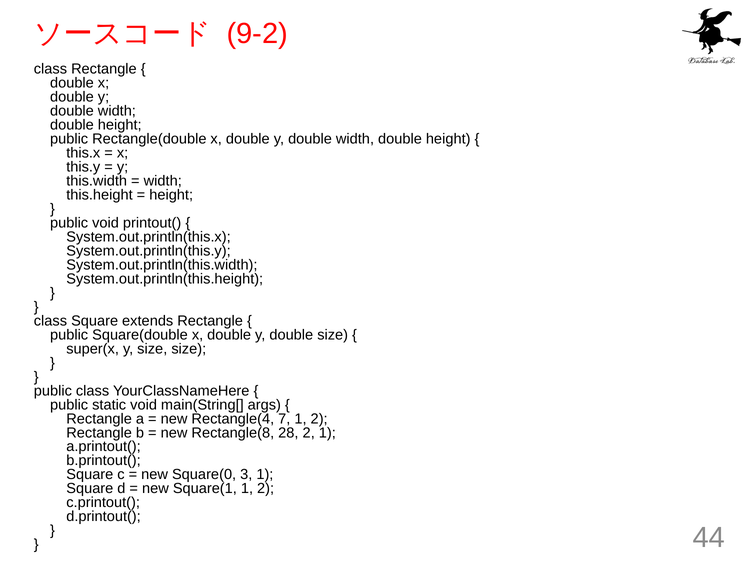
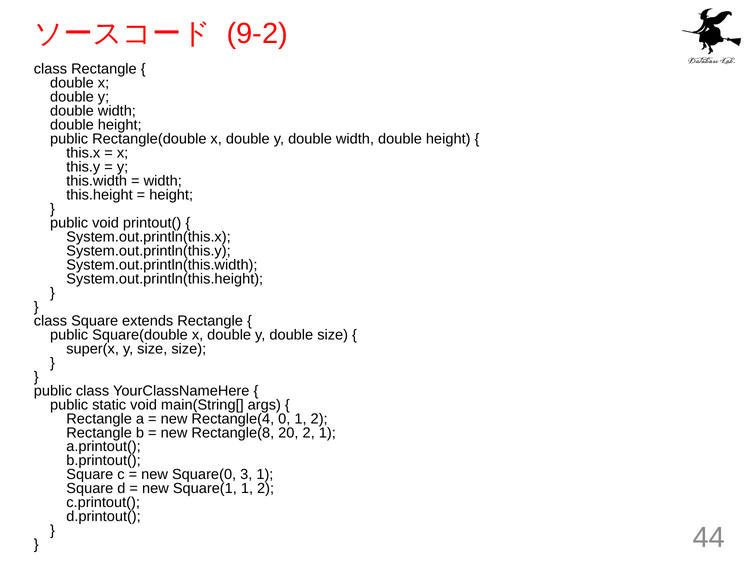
7: 7 -> 0 (284, 419)
28: 28 -> 20 (288, 433)
